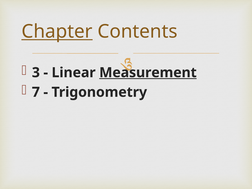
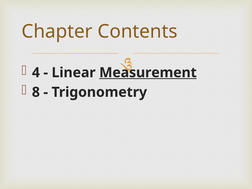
Chapter underline: present -> none (57, 32)
3: 3 -> 4 (36, 73)
7: 7 -> 8 (36, 92)
